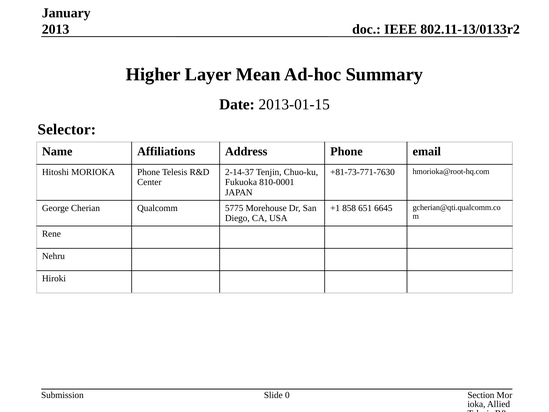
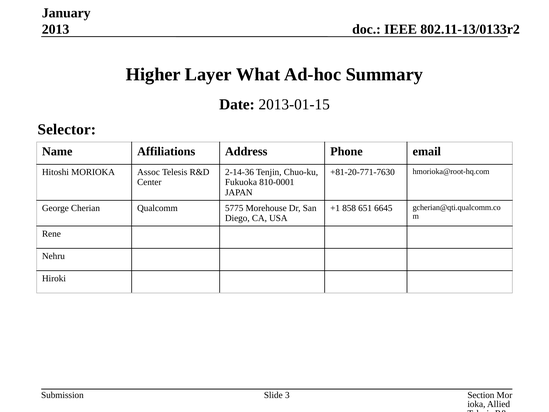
Mean: Mean -> What (258, 74)
MORIOKA Phone: Phone -> Assoc (149, 172)
2-14-37: 2-14-37 -> 2-14-36 (240, 172)
+81-73-771-7630: +81-73-771-7630 -> +81-20-771-7630 (363, 172)
0: 0 -> 3 (287, 395)
